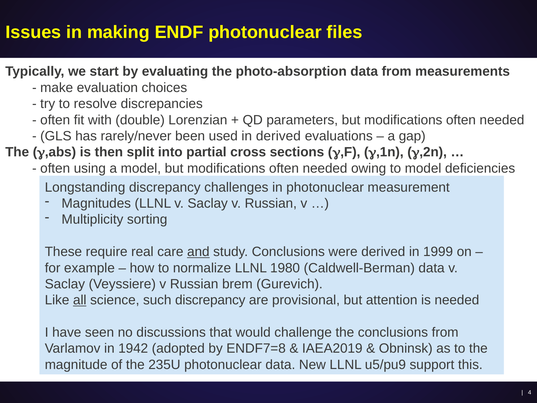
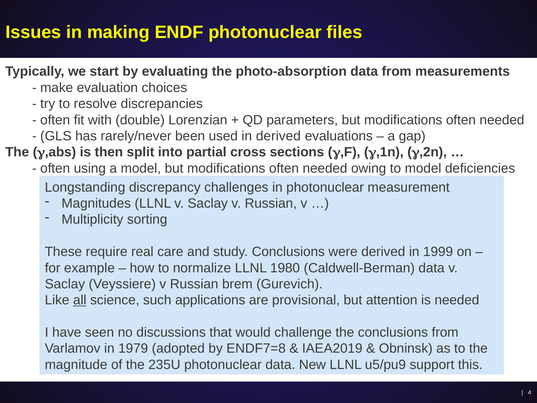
and underline: present -> none (198, 252)
such discrepancy: discrepancy -> applications (210, 300)
1942: 1942 -> 1979 (133, 348)
